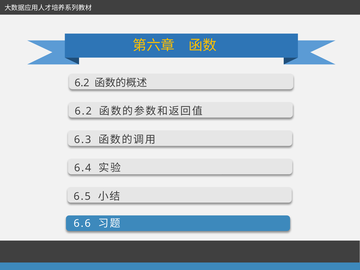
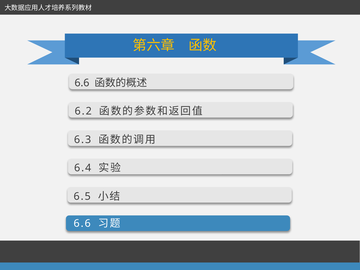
6.2: 6.2 -> 6.6 (82, 83)
